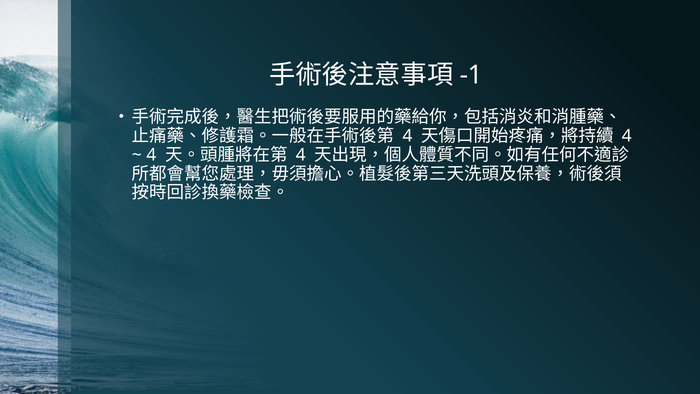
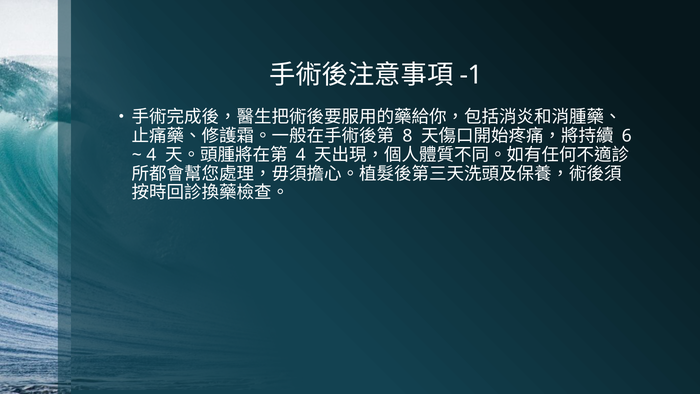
4: 4 -> 8 (407, 136)
4: 4 -> 6 (627, 136)
